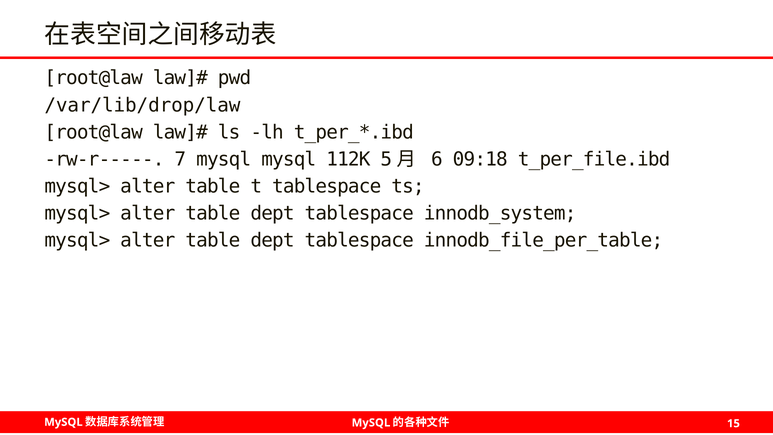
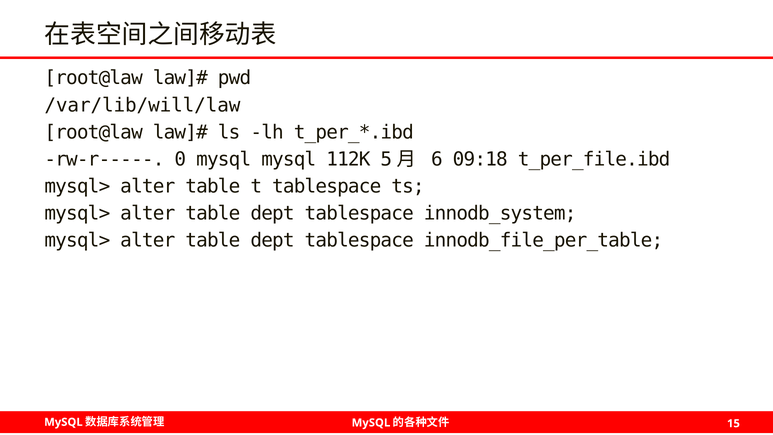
/var/lib/drop/law: /var/lib/drop/law -> /var/lib/will/law (142, 105)
7: 7 -> 0 (180, 159)
